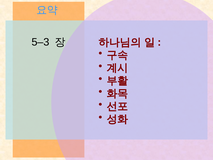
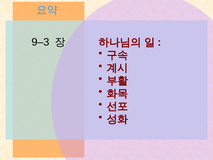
5–3: 5–3 -> 9–3 (40, 42)
